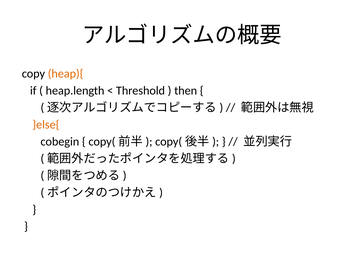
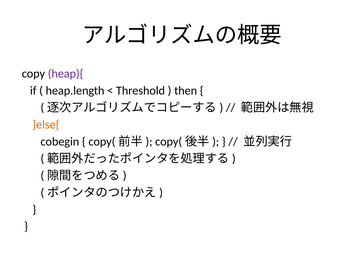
heap){ colour: orange -> purple (66, 74)
